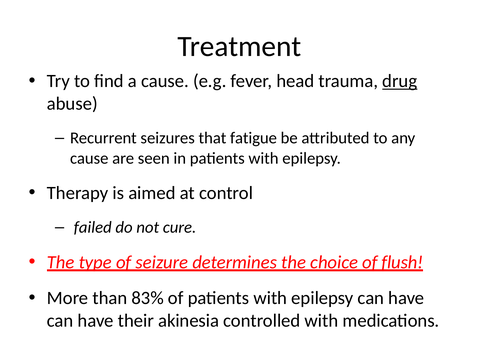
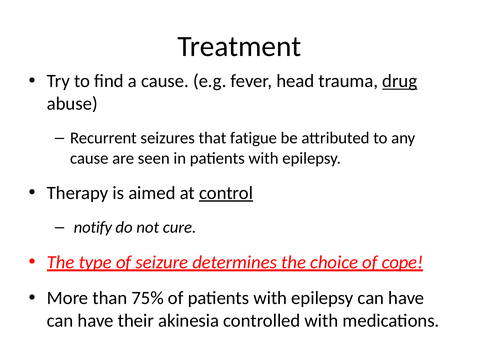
control underline: none -> present (226, 193)
failed: failed -> notify (93, 227)
flush: flush -> cope (402, 262)
83%: 83% -> 75% (148, 298)
